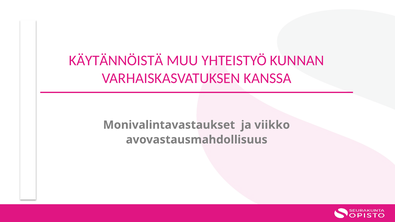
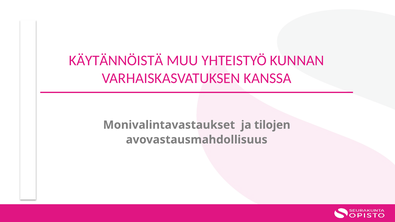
viikko: viikko -> tilojen (272, 125)
